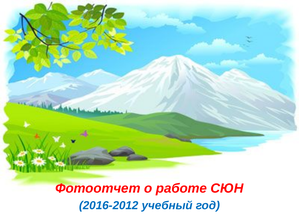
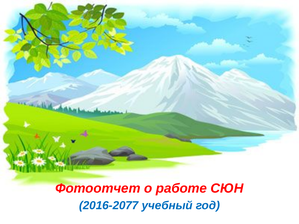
2016-2012: 2016-2012 -> 2016-2077 (109, 206)
